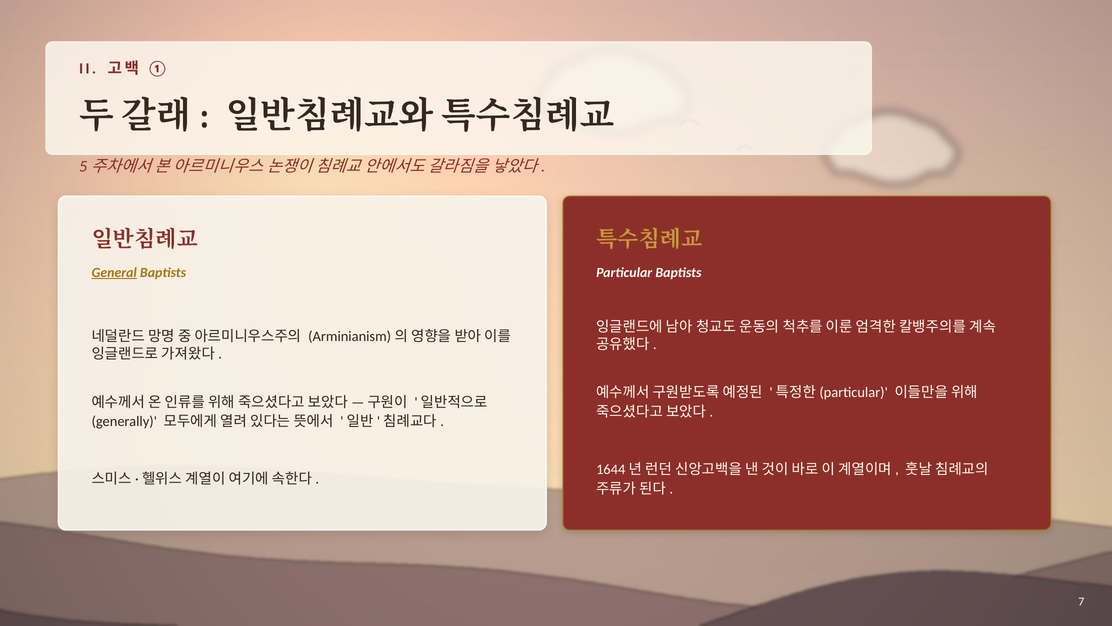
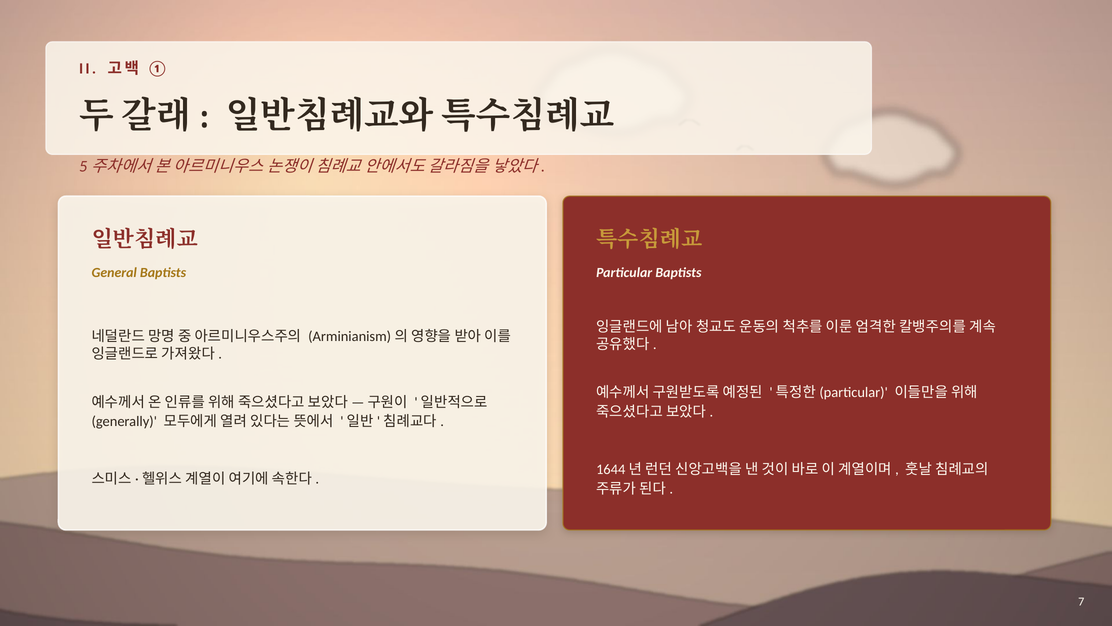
General underline: present -> none (114, 272)
